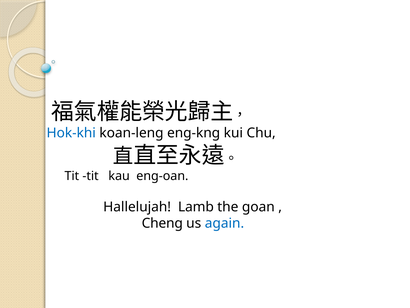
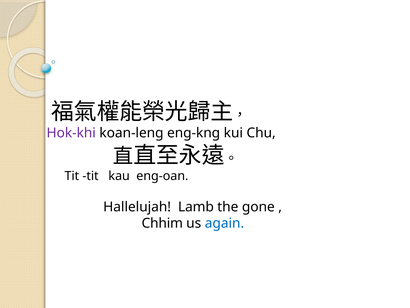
Hok-khi colour: blue -> purple (71, 133)
goan: goan -> gone (258, 207)
Cheng: Cheng -> Chhim (162, 223)
